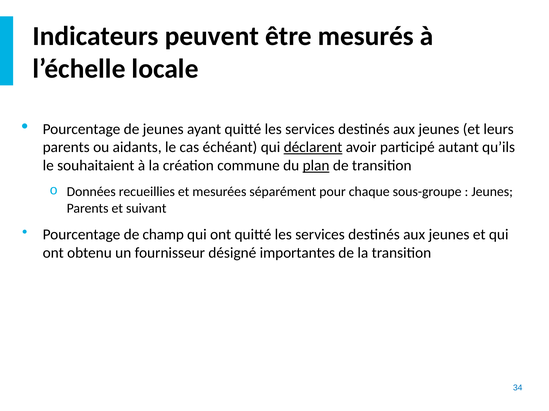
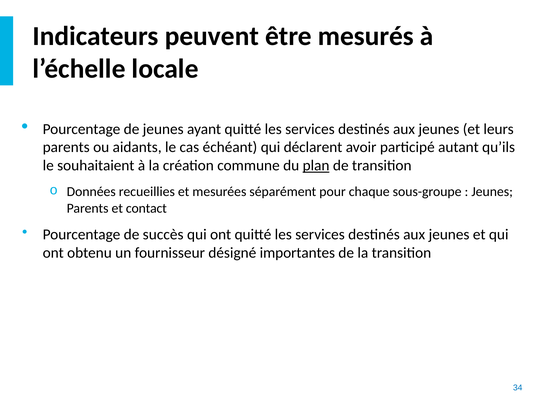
déclarent underline: present -> none (313, 148)
suivant: suivant -> contact (146, 209)
champ: champ -> succès (163, 235)
